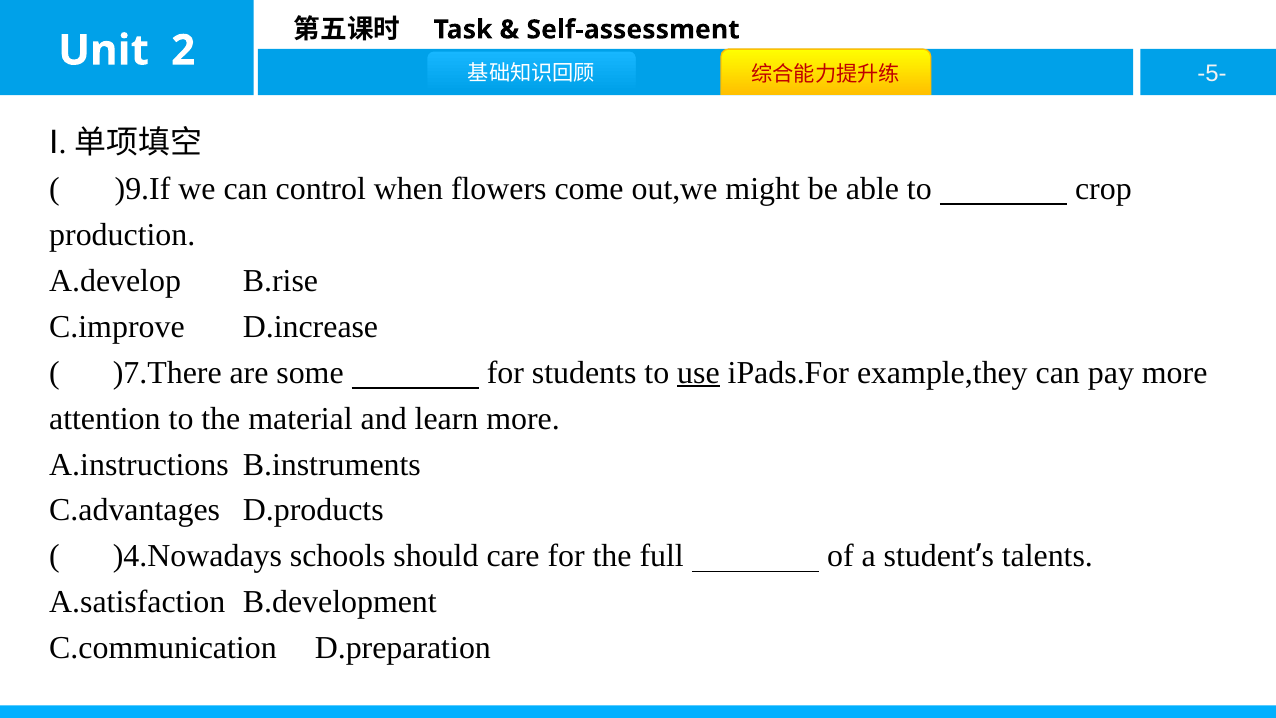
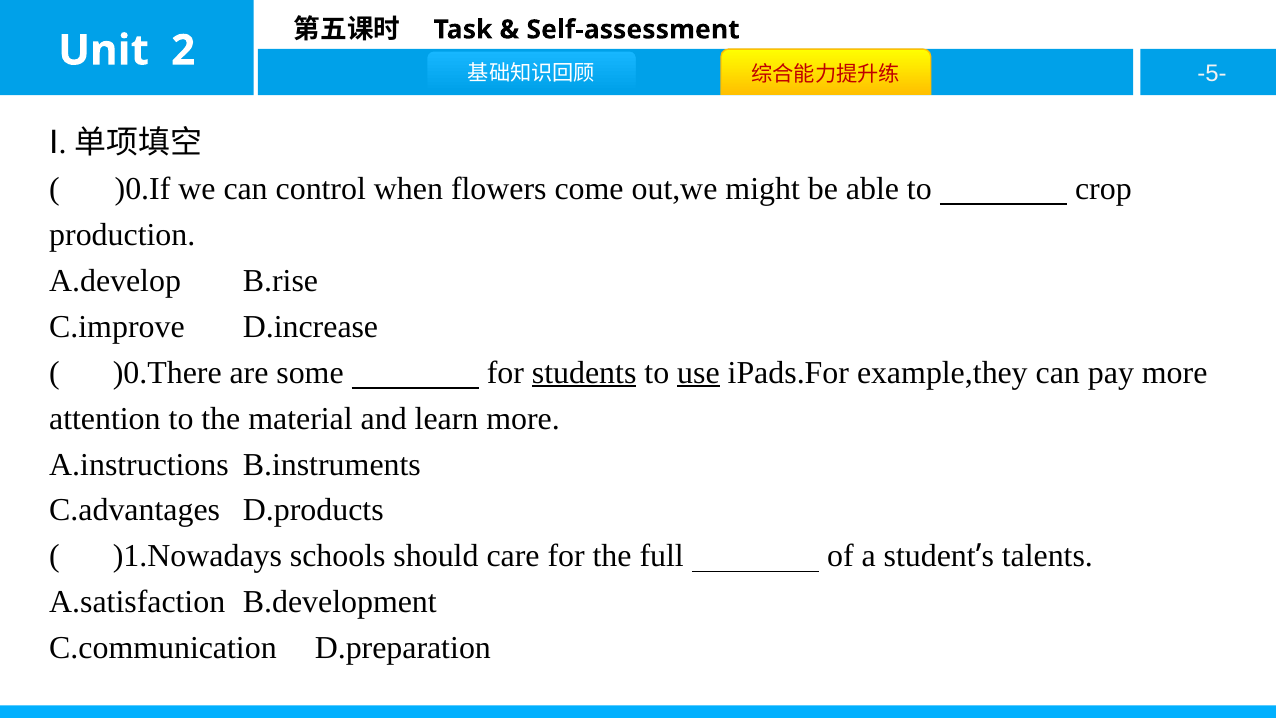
)9.If: )9.If -> )0.If (143, 189)
)7.There: )7.There -> )0.There (167, 372)
students underline: none -> present (584, 372)
)4.Nowadays: )4.Nowadays -> )1.Nowadays (197, 556)
